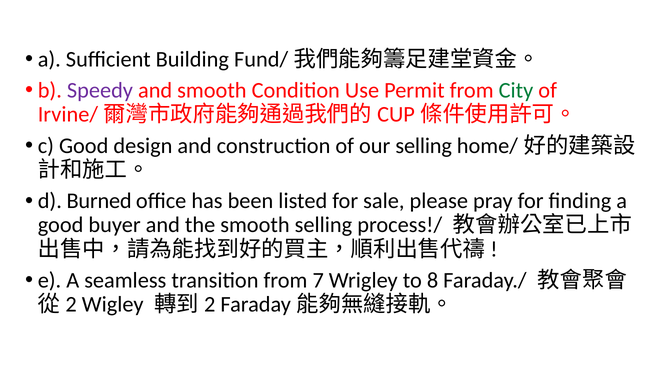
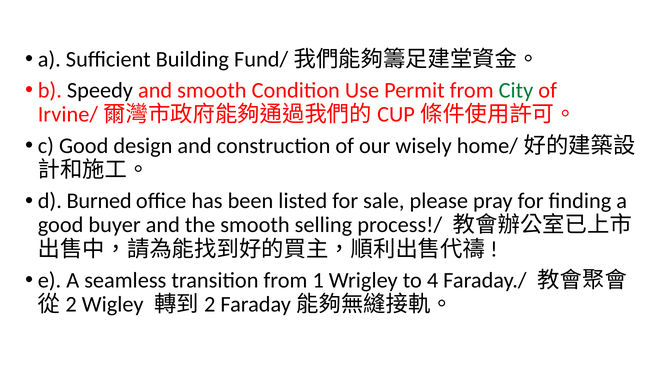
Speedy colour: purple -> black (100, 90)
our selling: selling -> wisely (424, 146)
7: 7 -> 1 (318, 280)
8: 8 -> 4 (433, 280)
